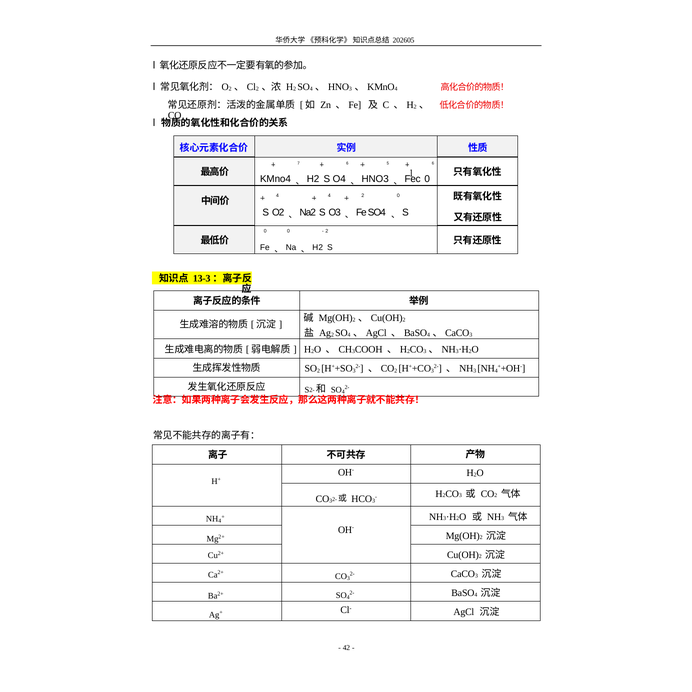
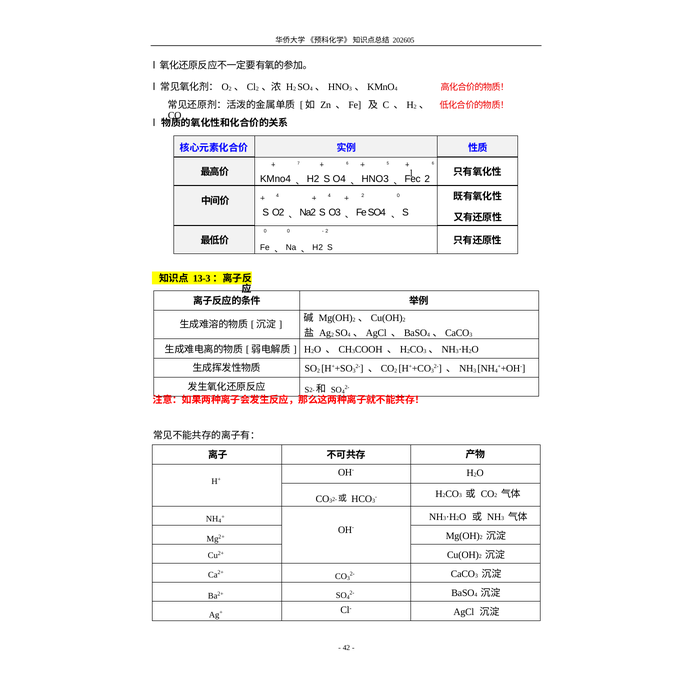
0: 0 -> 2 (427, 179)
